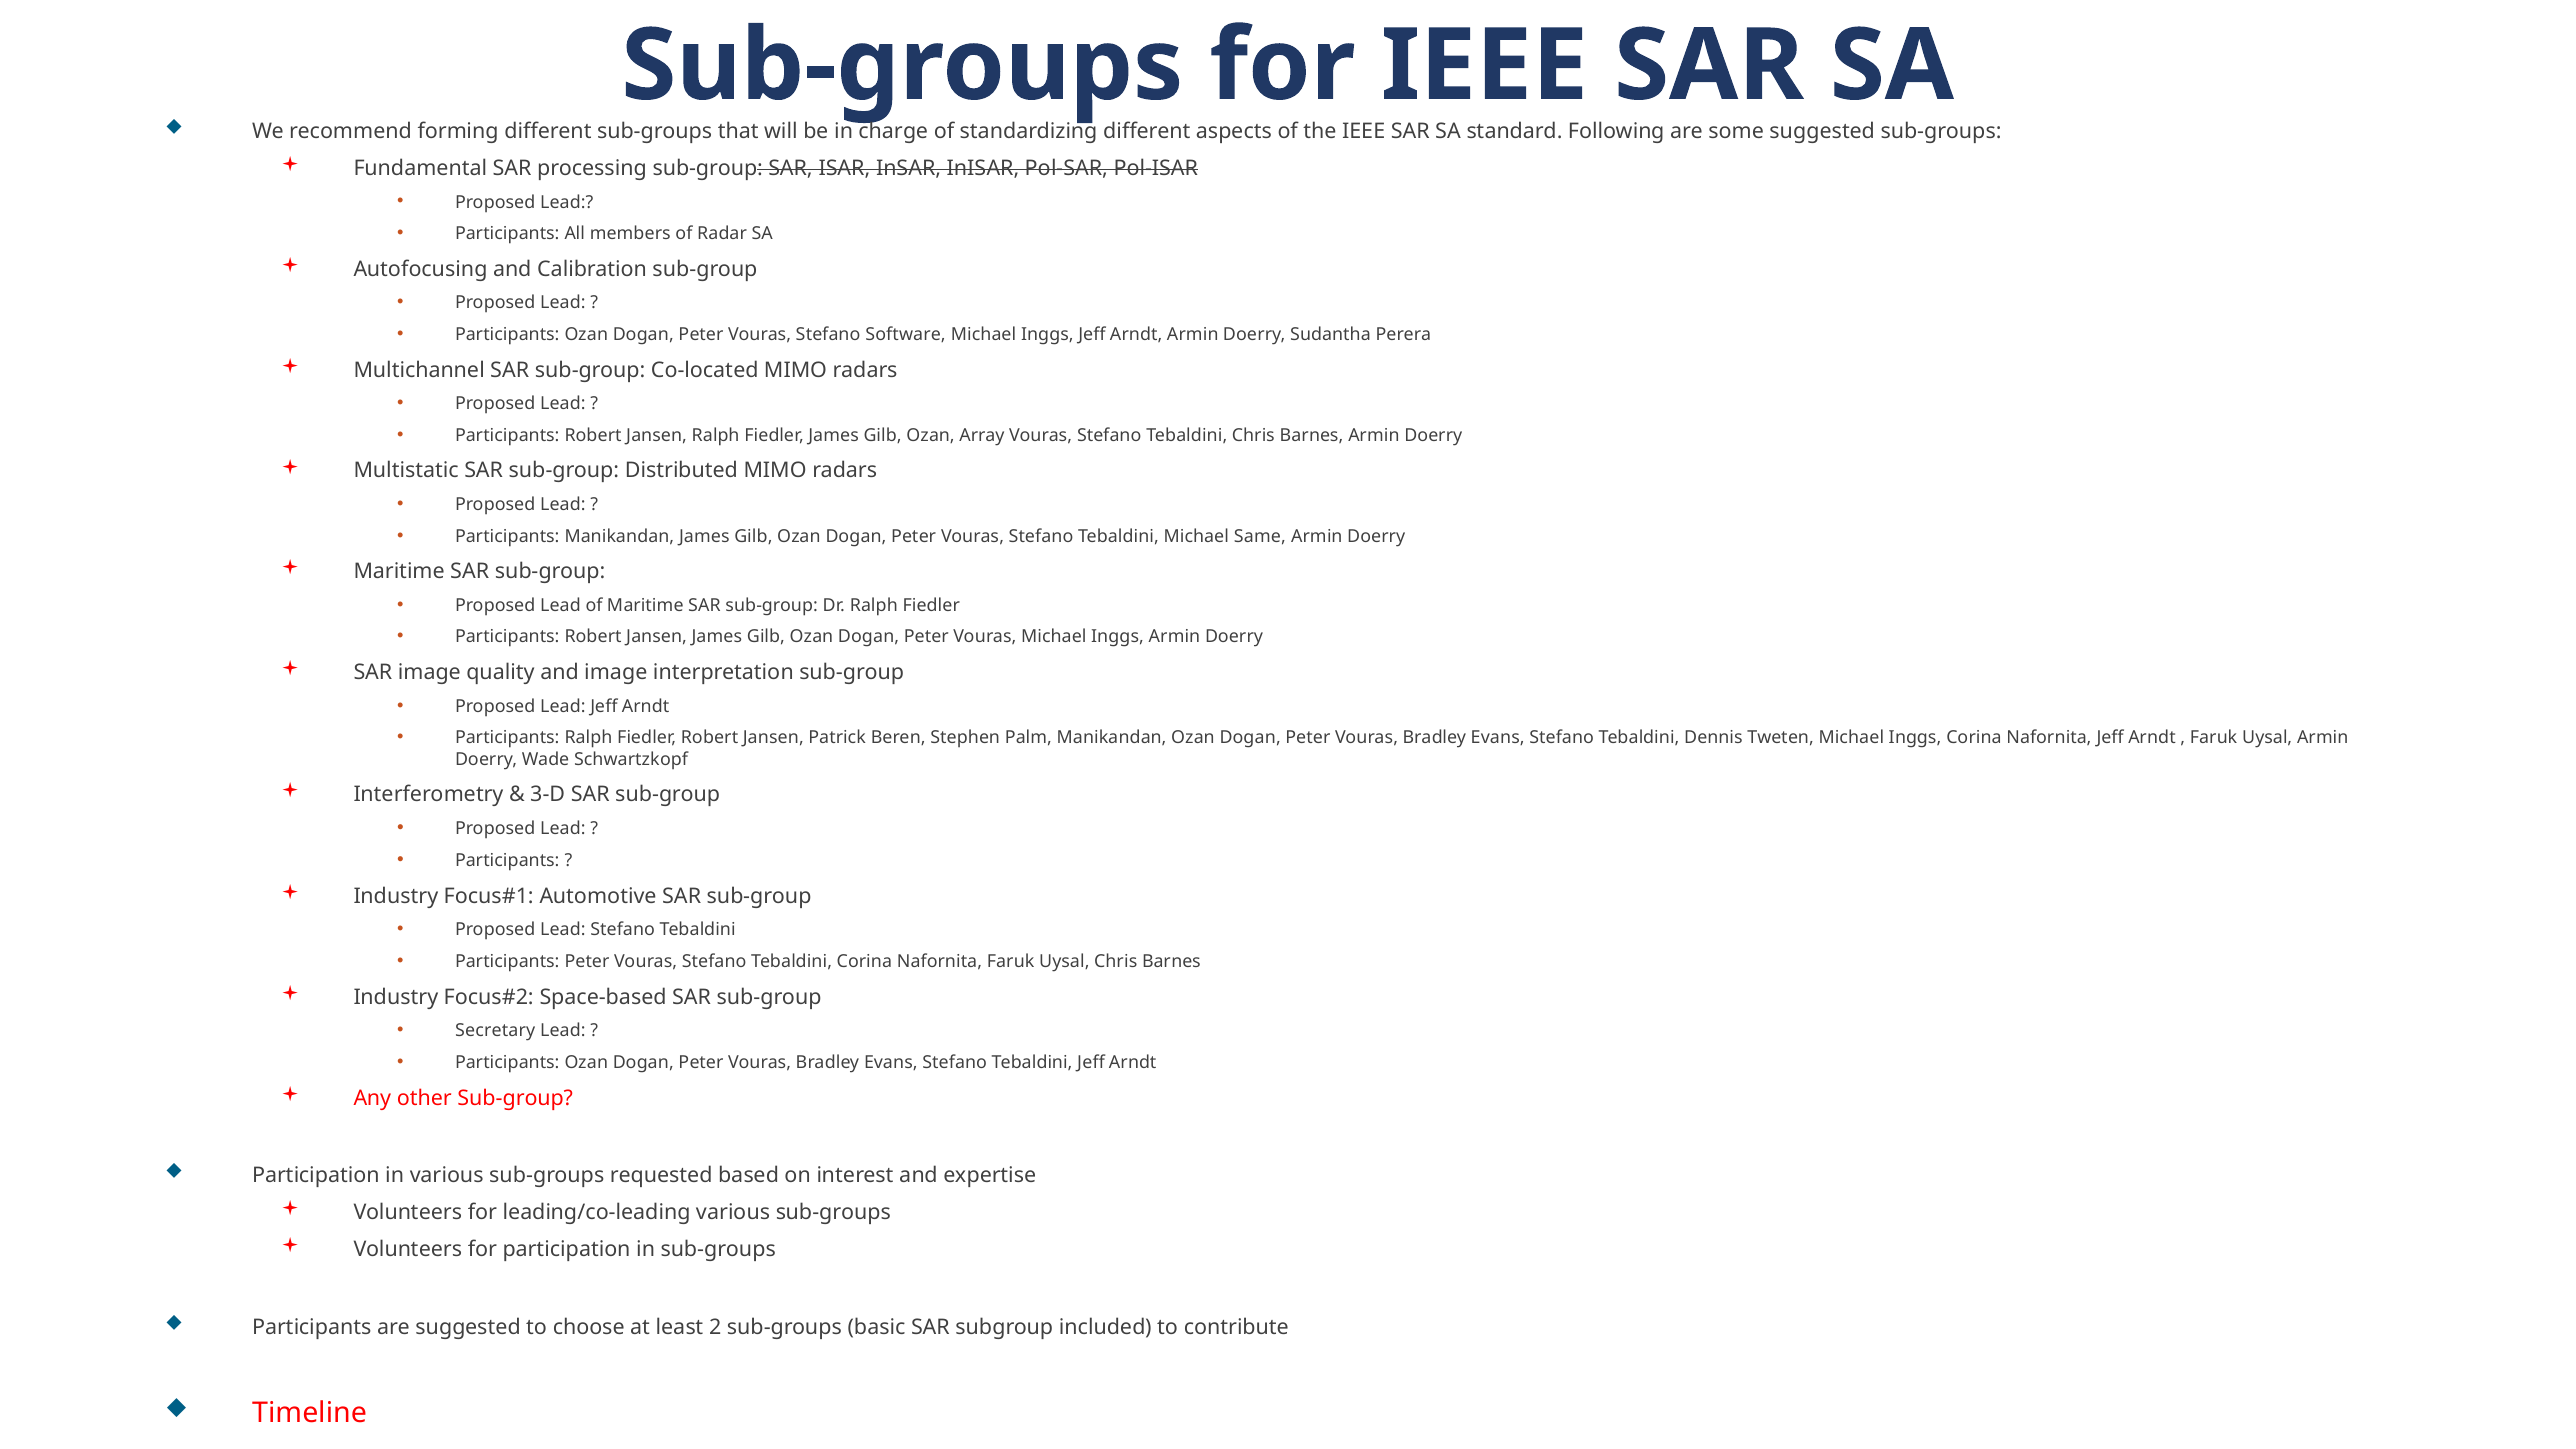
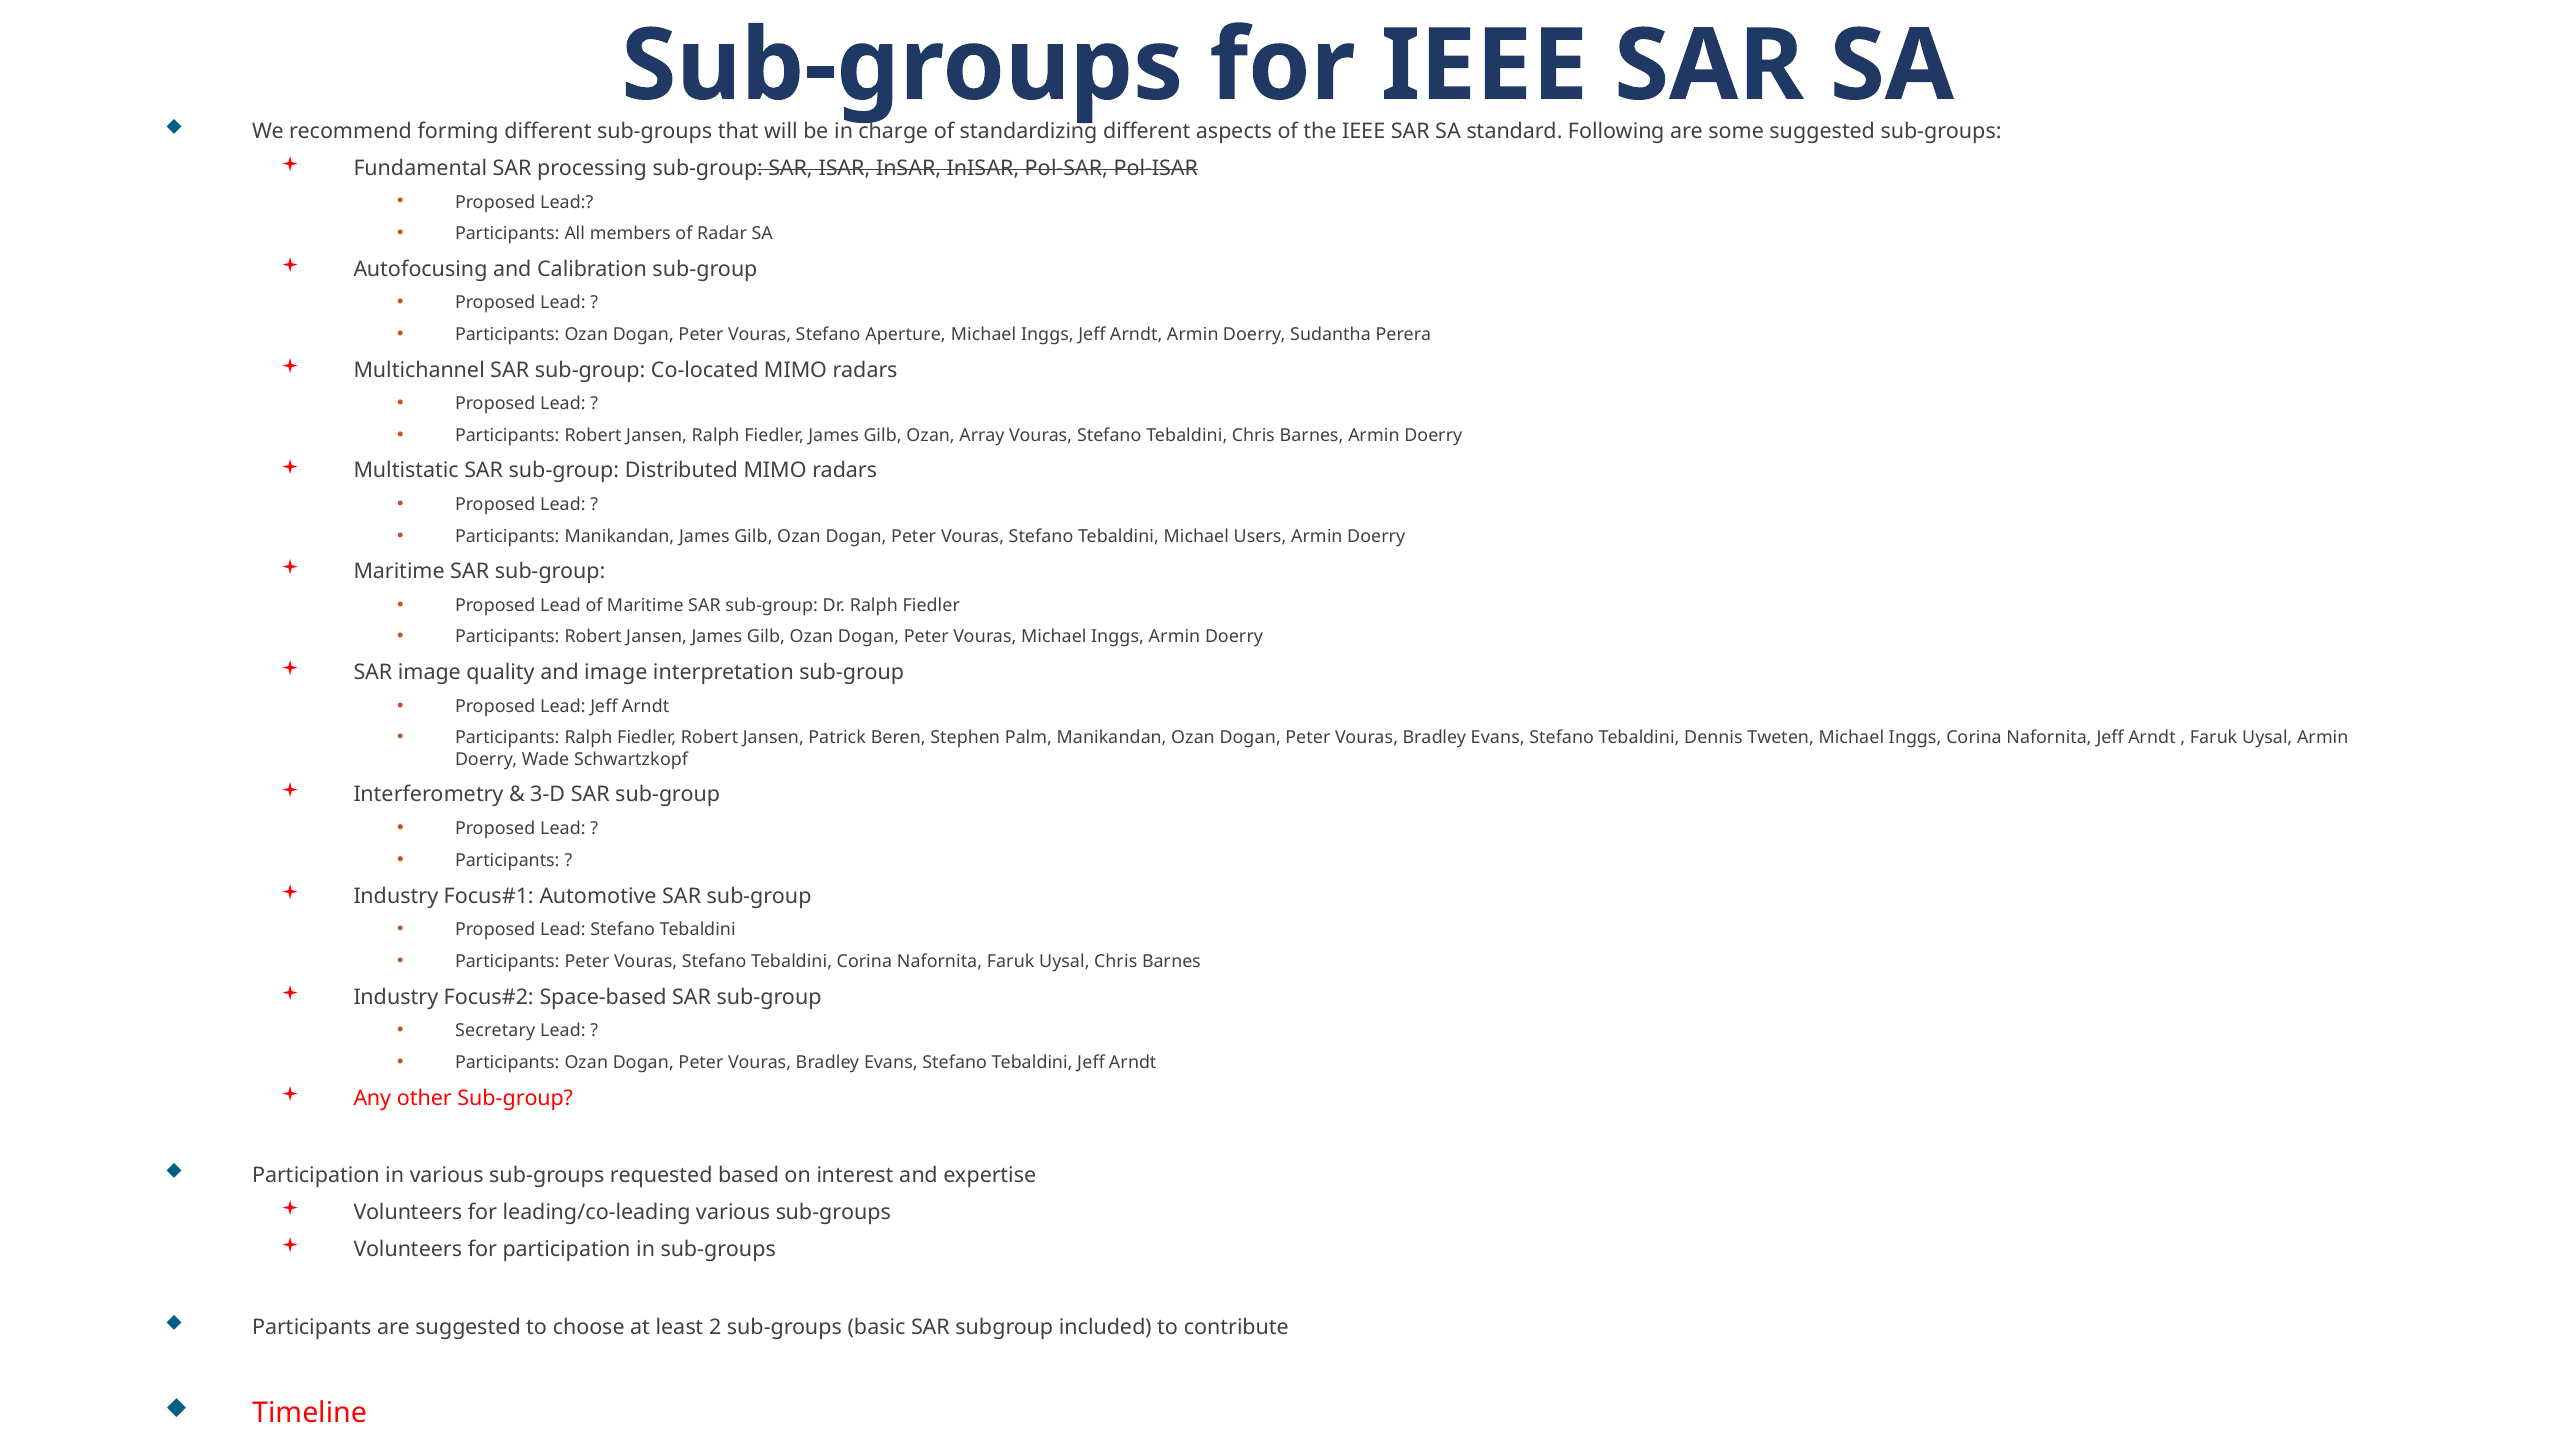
Software: Software -> Aperture (906, 335)
Same: Same -> Users (1260, 536)
